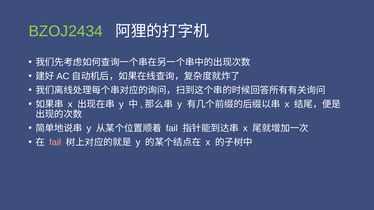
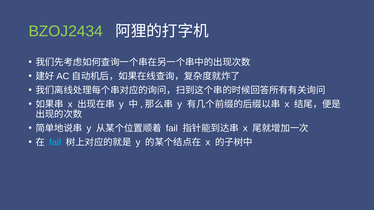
fail colour: pink -> light blue (55, 142)
